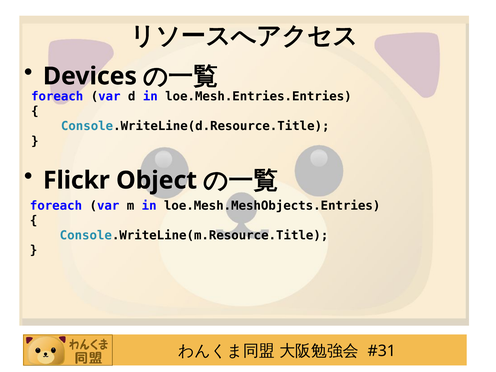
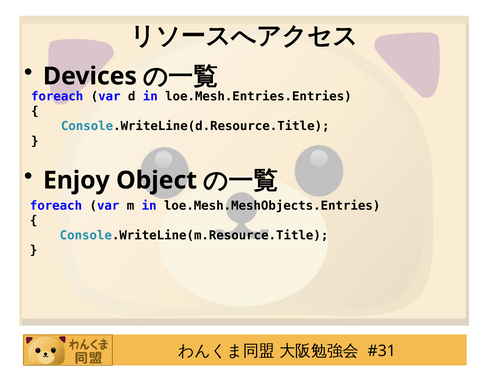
Flickr: Flickr -> Enjoy (76, 180)
